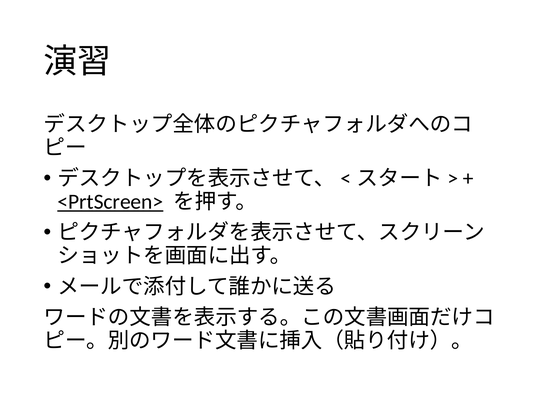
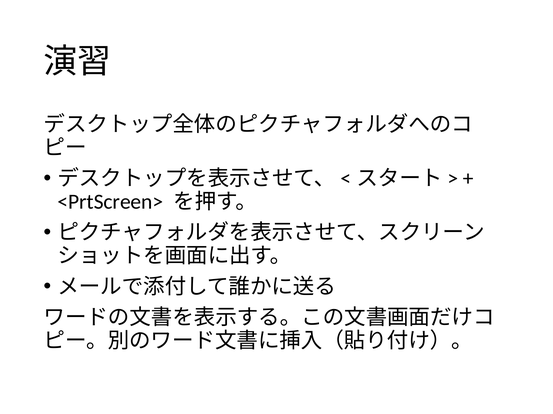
<PrtScreen> underline: present -> none (110, 202)
